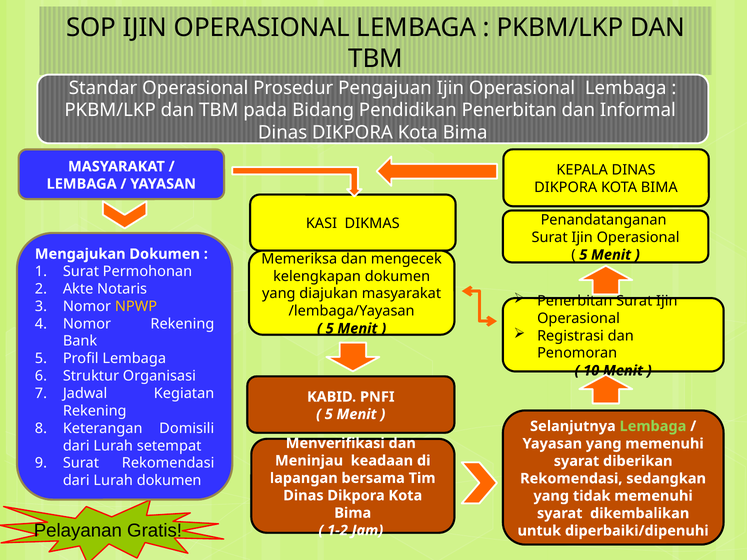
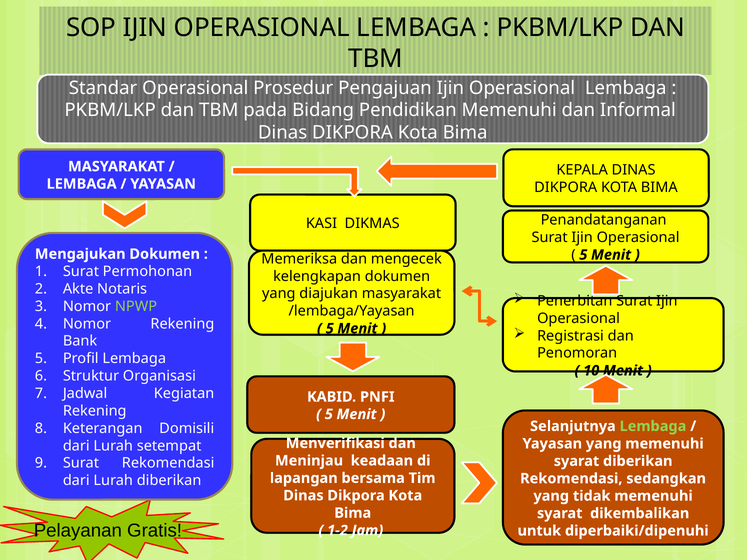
Pendidikan Penerbitan: Penerbitan -> Memenuhi (509, 110)
NPWP colour: yellow -> light green (136, 306)
Lurah dokumen: dokumen -> diberikan (169, 481)
